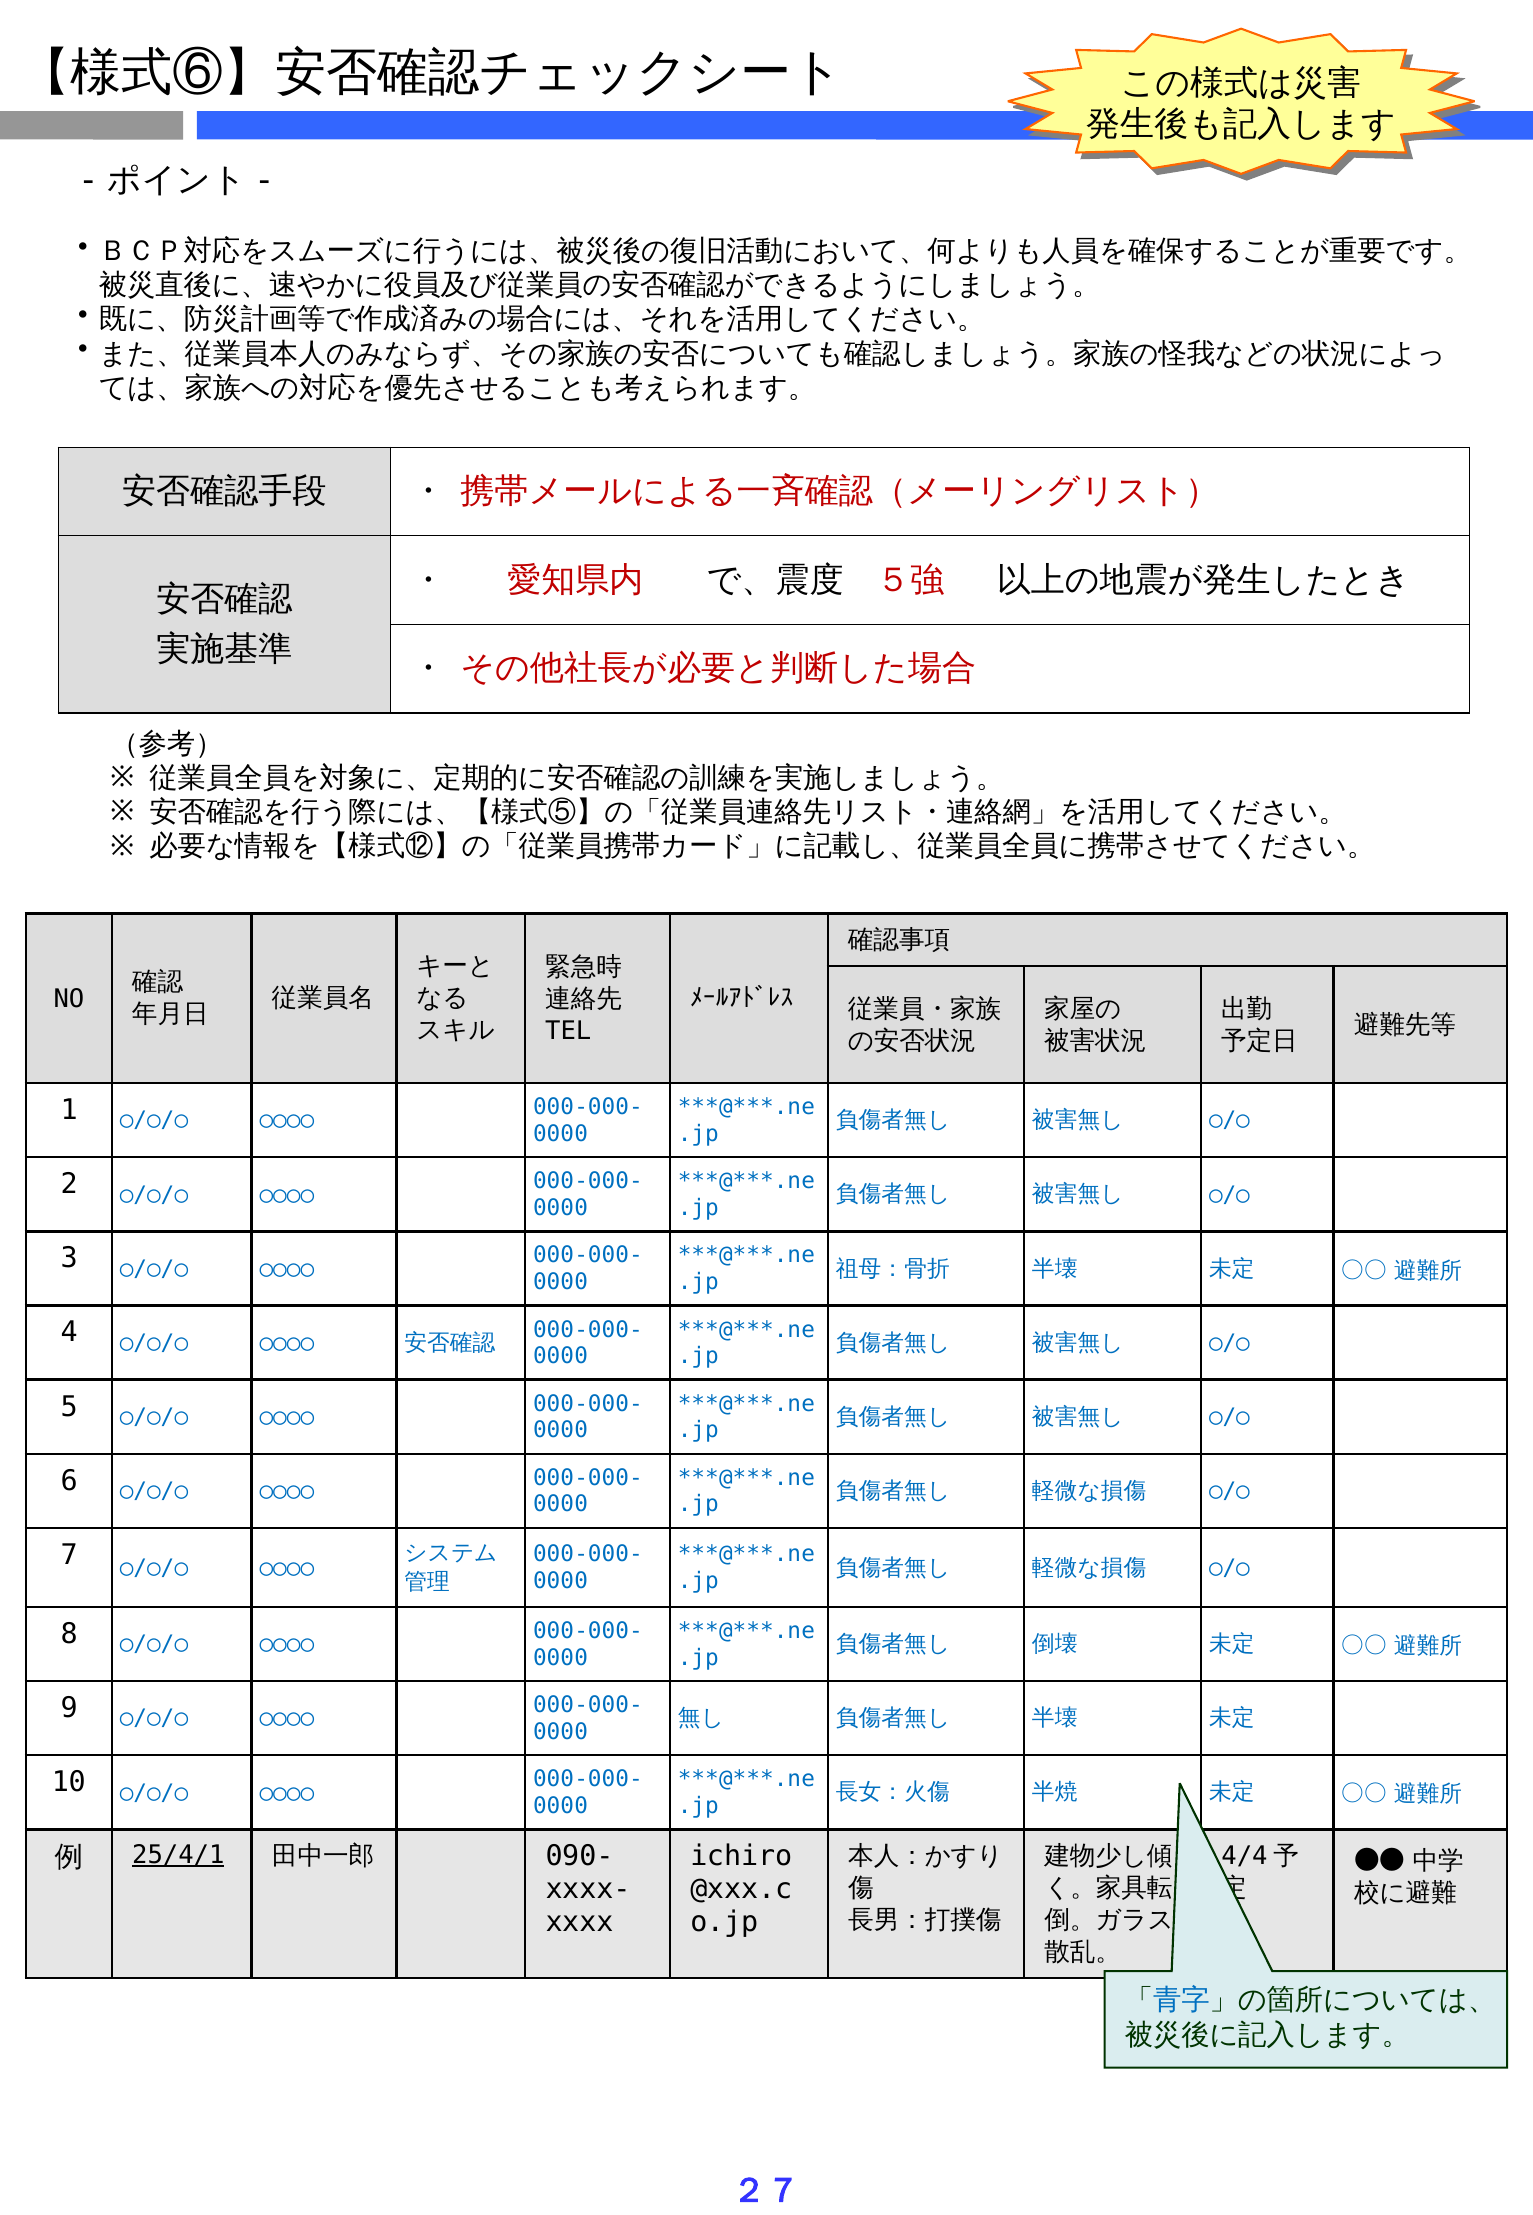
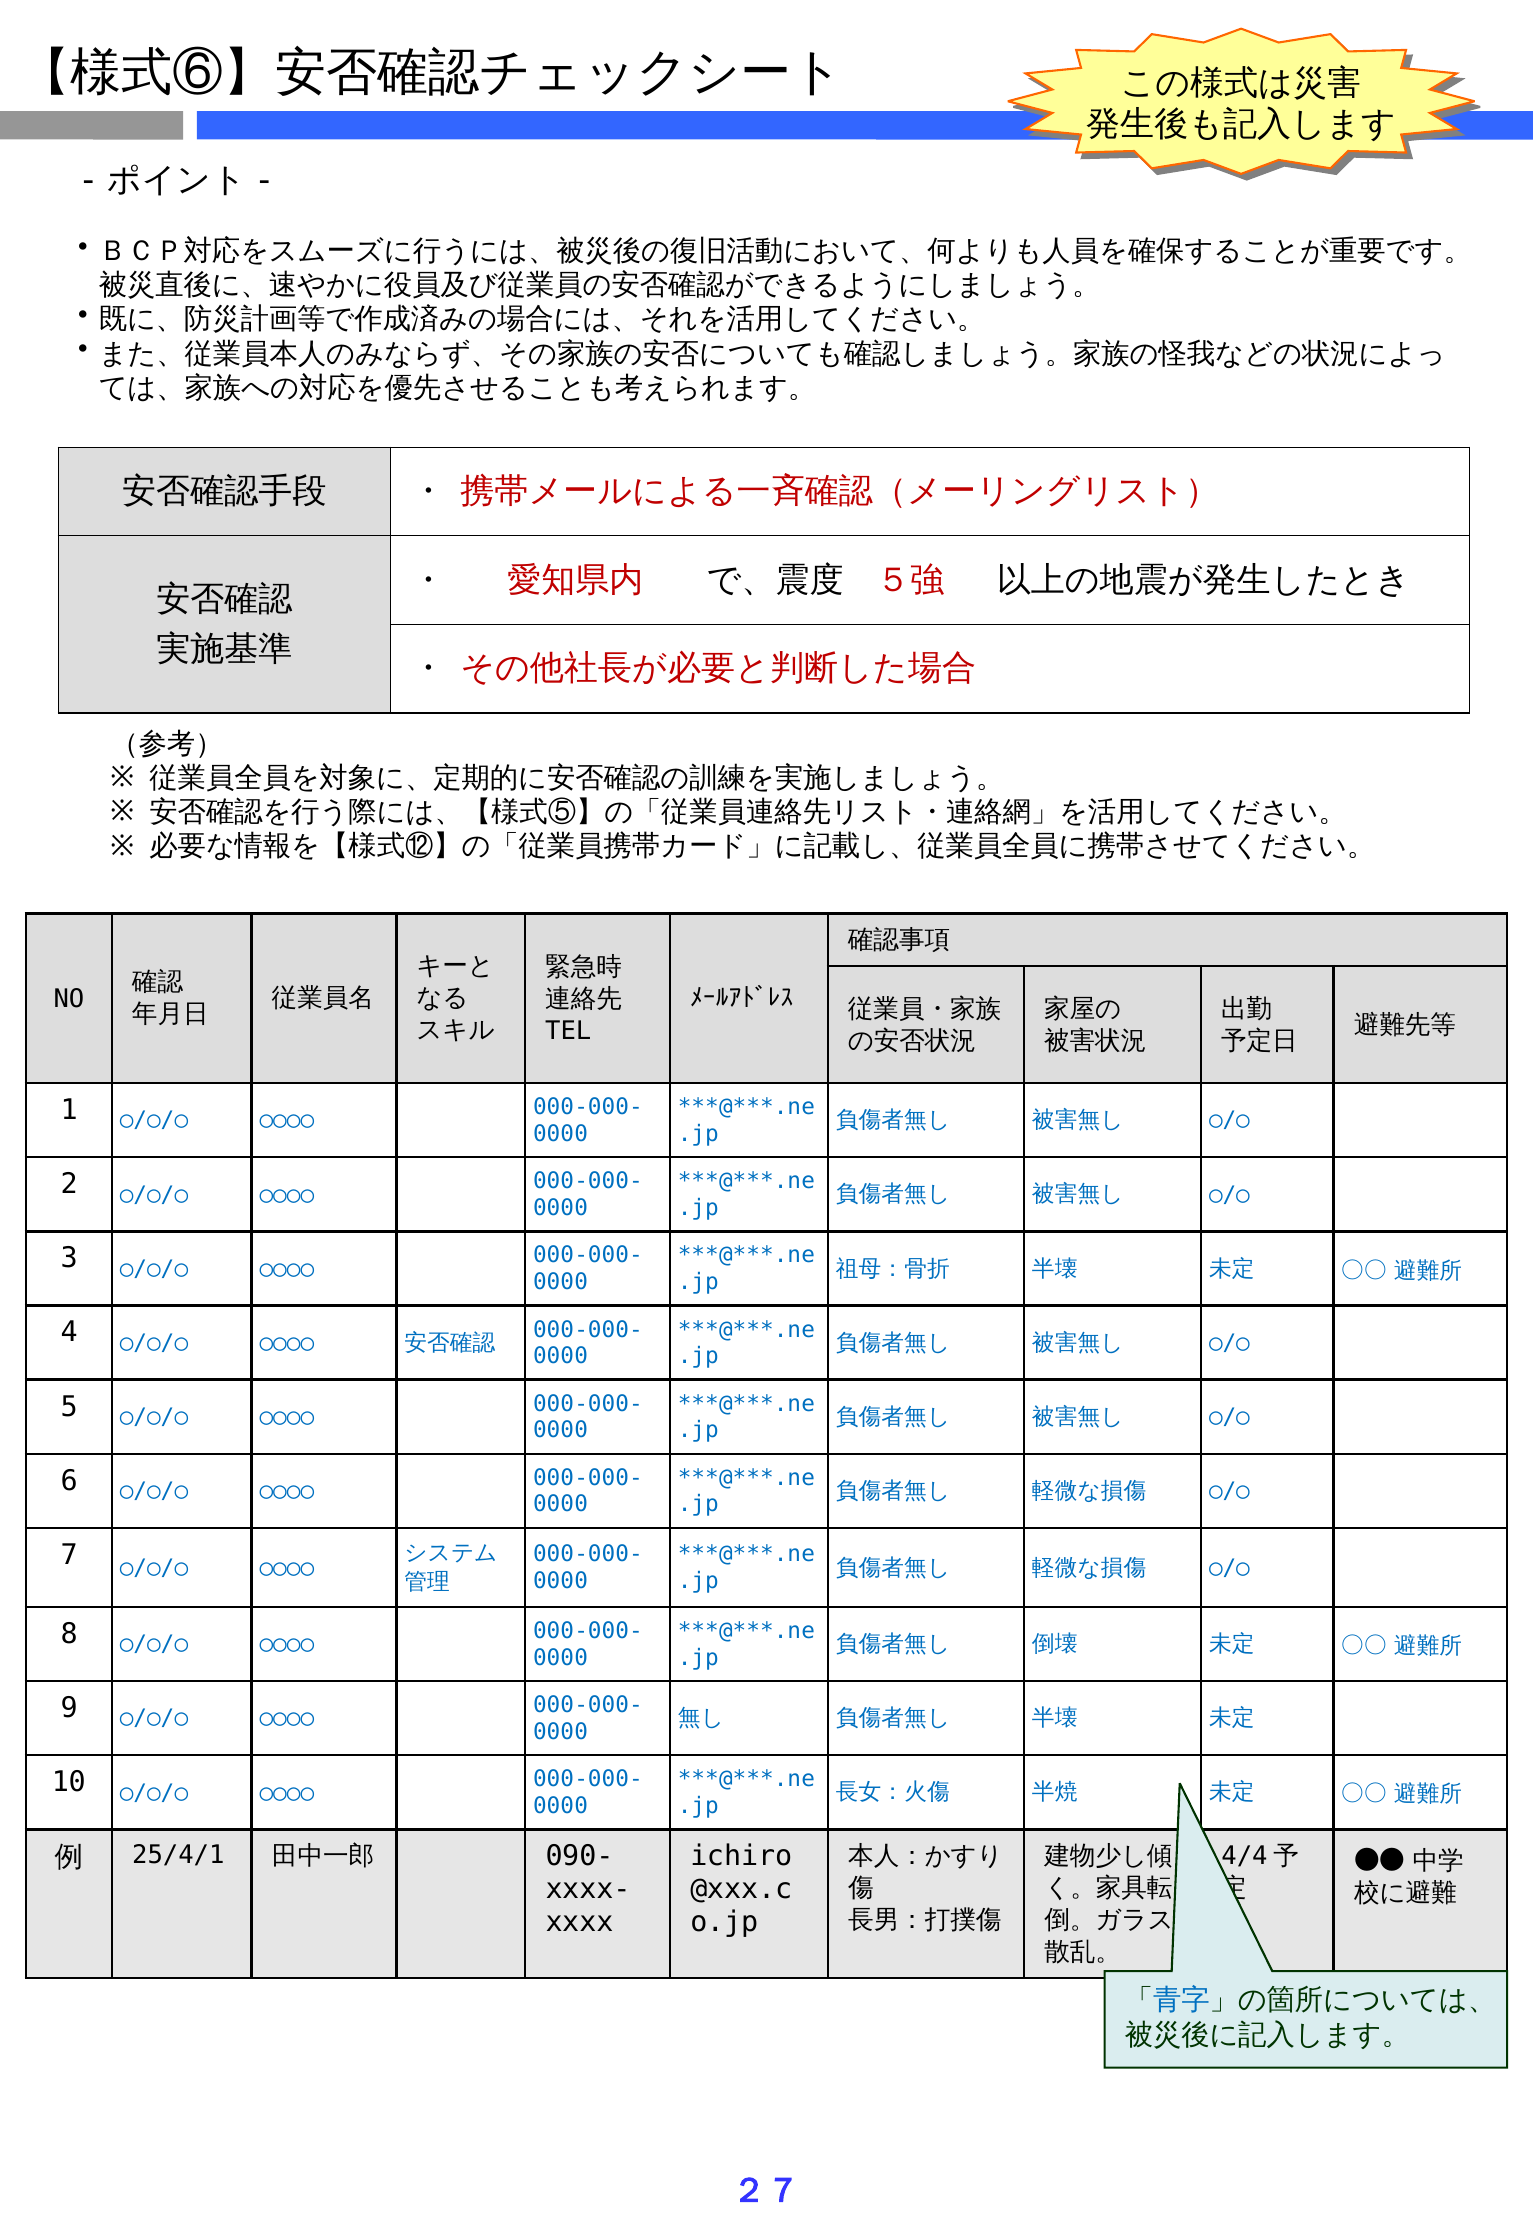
25/4/1 underline: present -> none (178, 1854)
